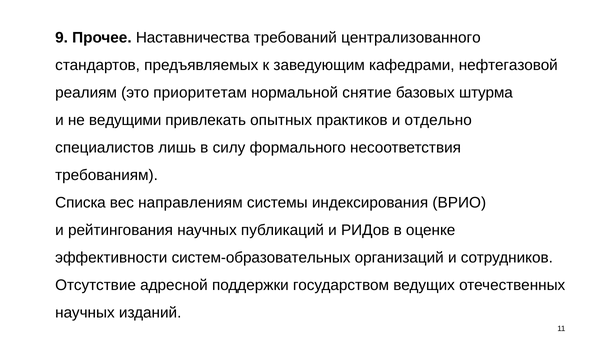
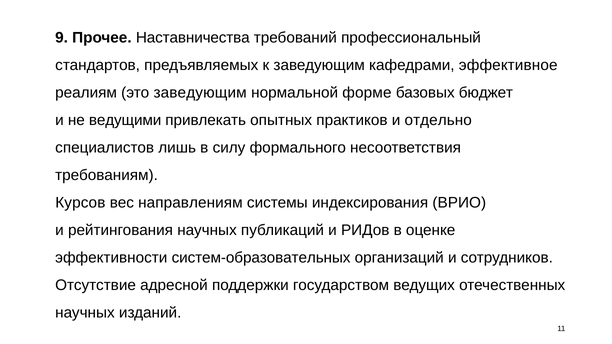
централизованного: централизованного -> профессиональный (411, 38)
нефтегазовой: нефтегазовой -> эффективное (508, 65)
это приоритетам: приоритетам -> заведующим (200, 93)
снятие: снятие -> форме (367, 93)
штурма: штурма -> бюджет (486, 93)
Списка: Списка -> Курсов (80, 203)
